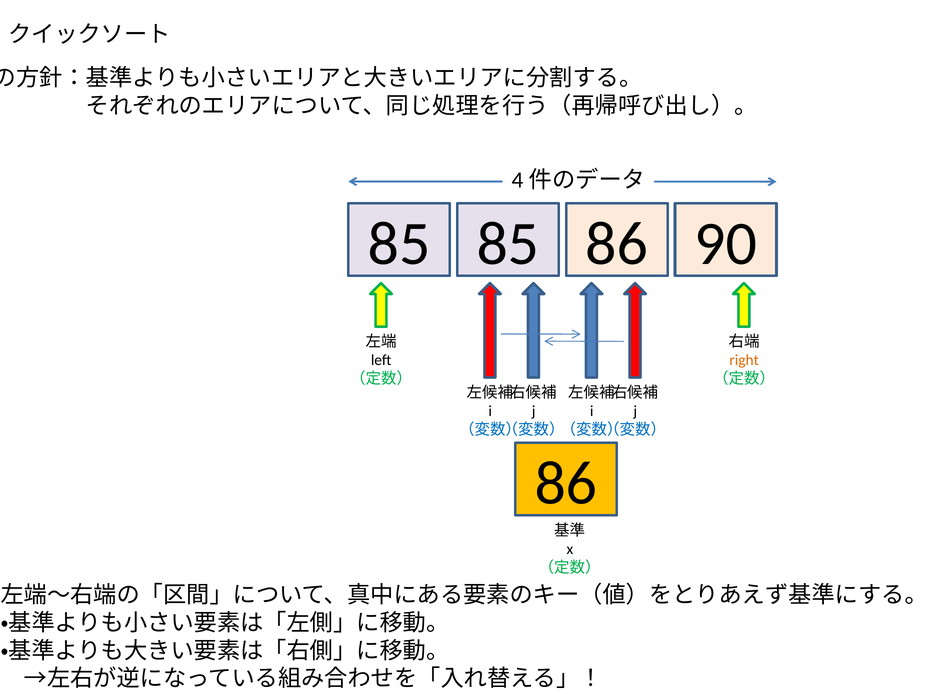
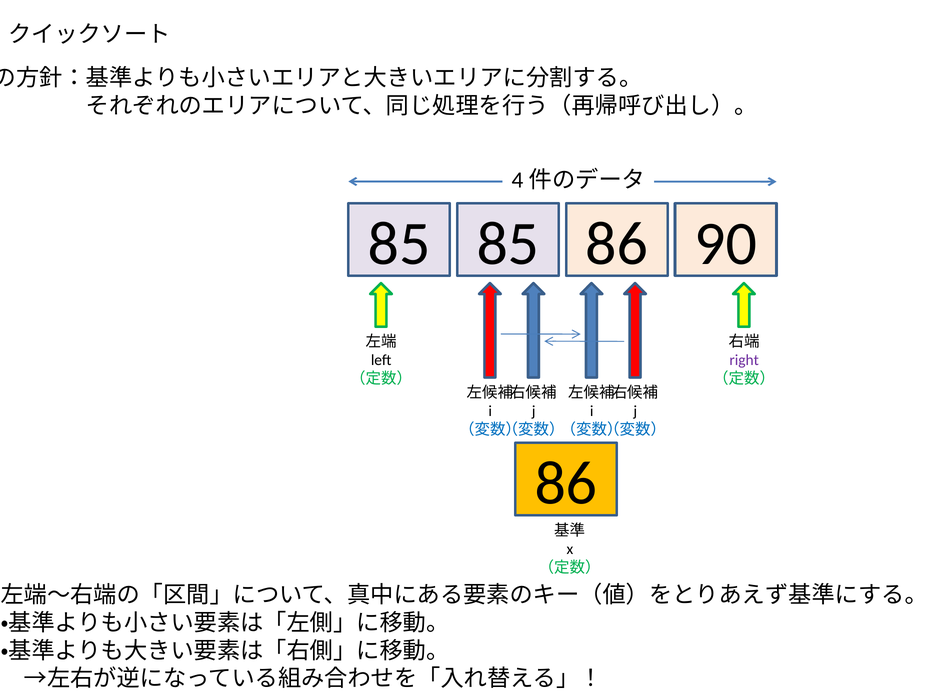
right colour: orange -> purple (744, 360)
